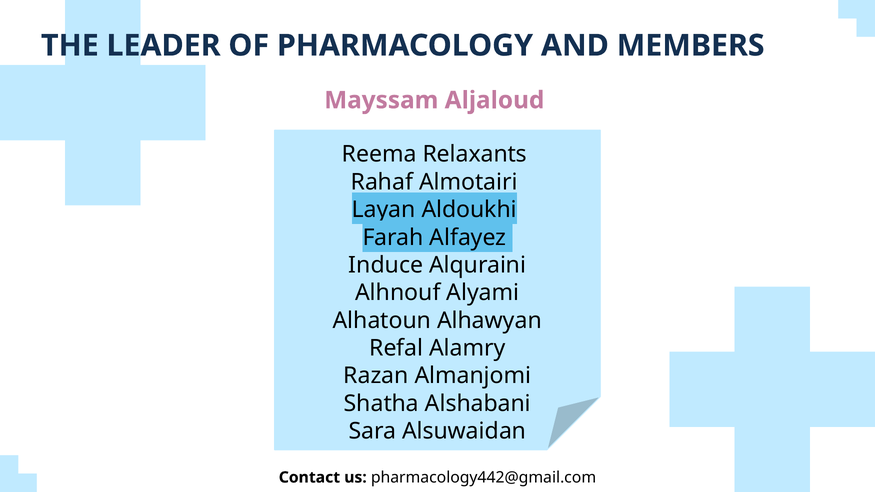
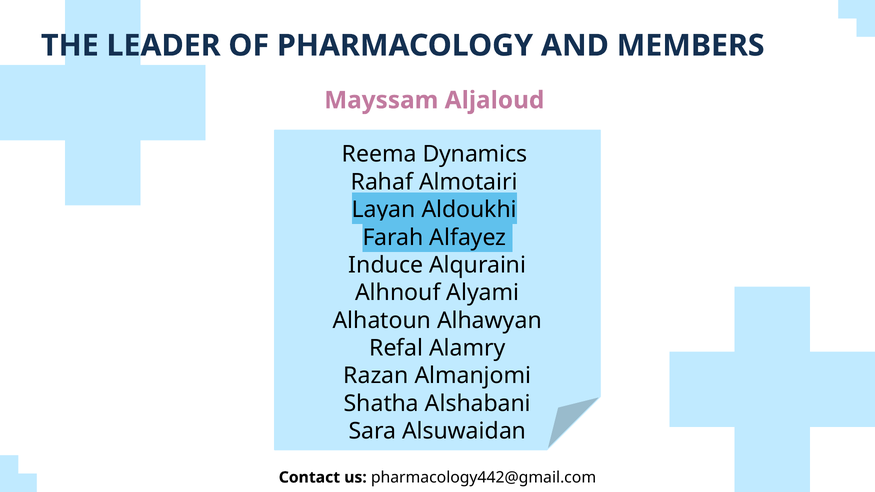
Relaxants: Relaxants -> Dynamics (475, 154)
